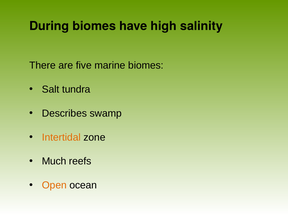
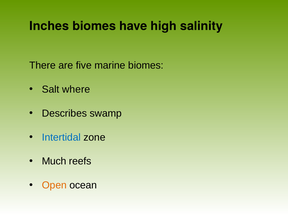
During: During -> Inches (49, 26)
tundra: tundra -> where (76, 89)
Intertidal colour: orange -> blue (61, 137)
